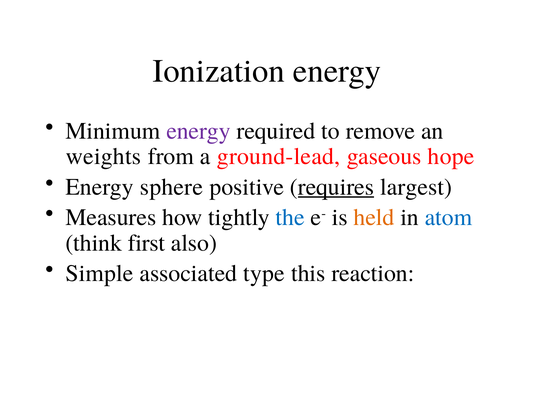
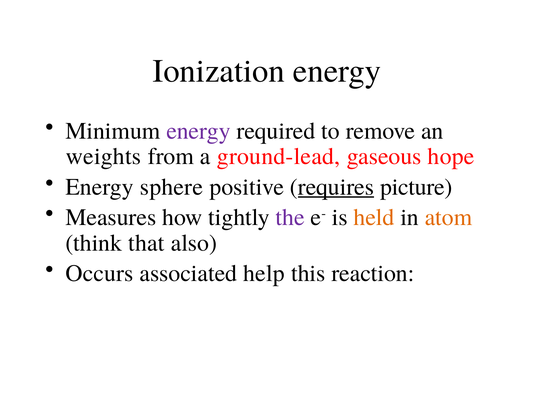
largest: largest -> picture (416, 187)
the colour: blue -> purple (290, 217)
atom colour: blue -> orange (448, 217)
first: first -> that (146, 243)
Simple: Simple -> Occurs (99, 274)
type: type -> help (264, 274)
